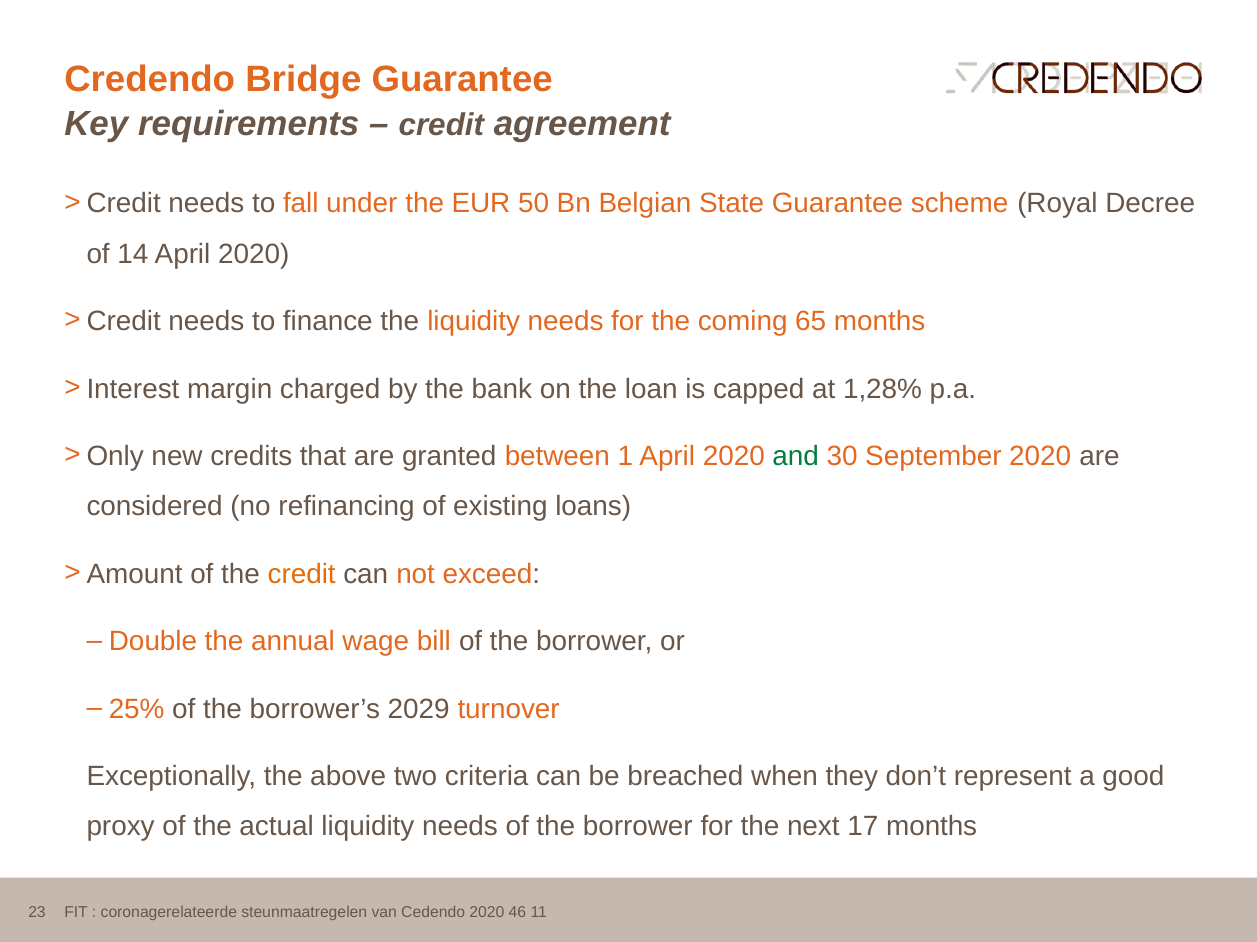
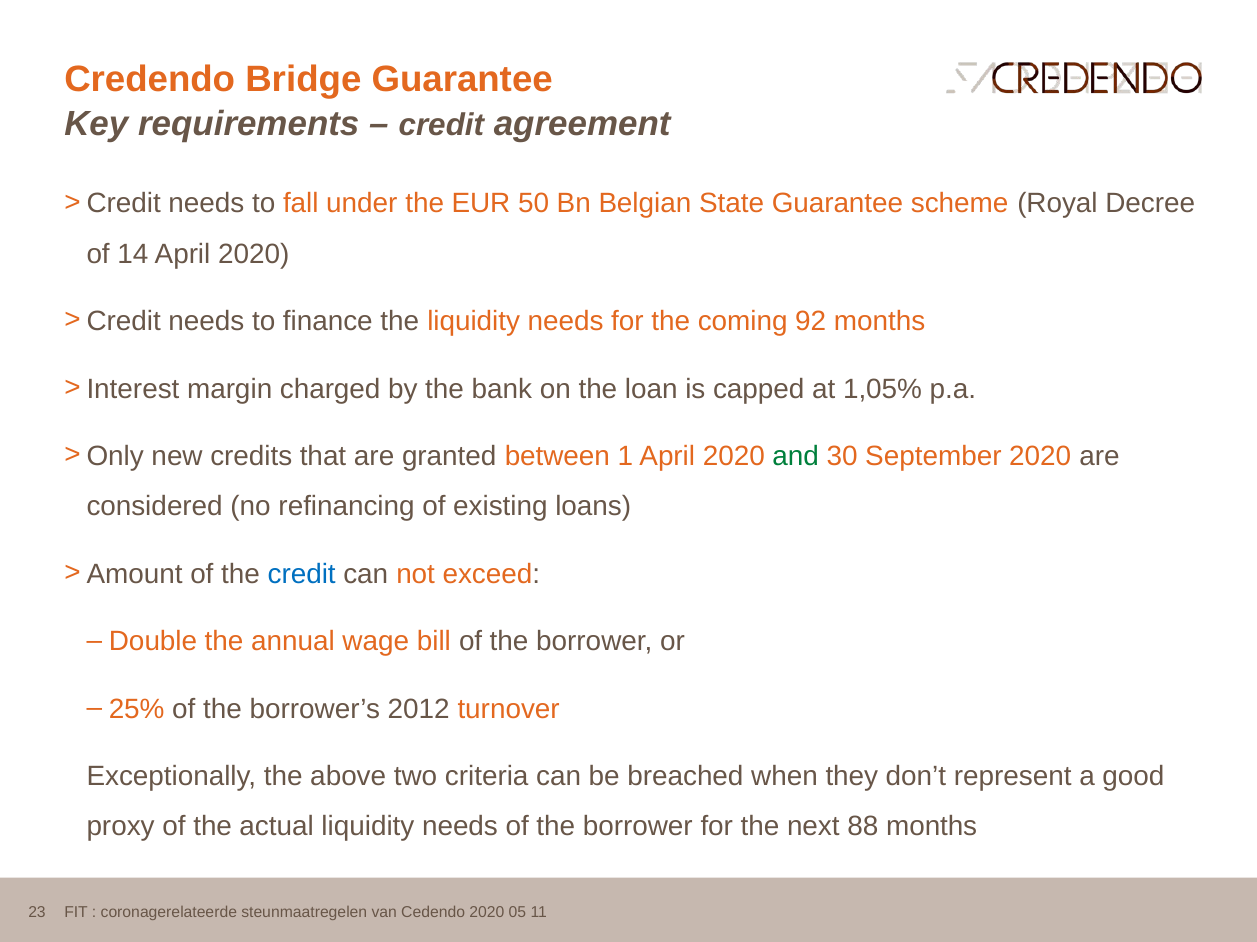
65: 65 -> 92 (811, 322)
1,28%: 1,28% -> 1,05% (883, 389)
credit colour: orange -> blue (302, 575)
2029: 2029 -> 2012 (419, 710)
17: 17 -> 88 (863, 827)
46: 46 -> 05 (517, 913)
